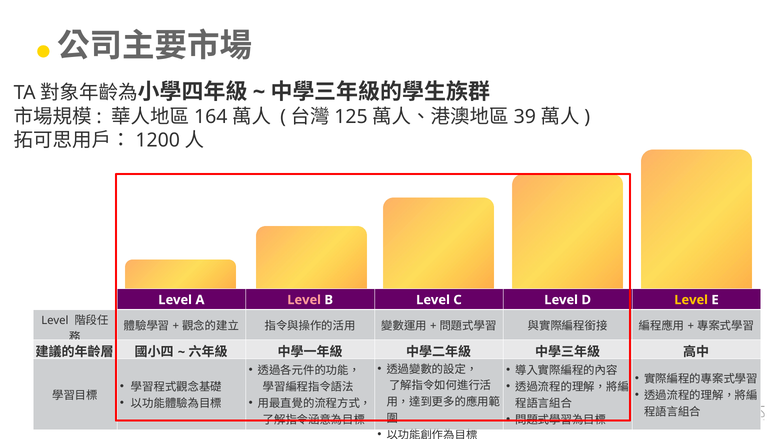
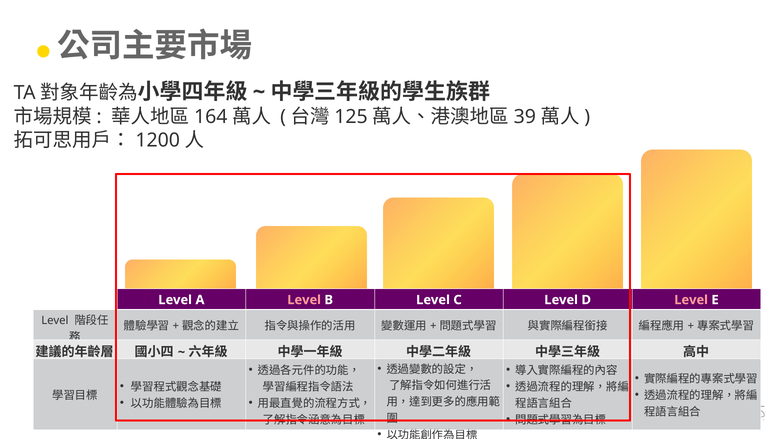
Level colour: yellow -> pink (691, 300)
